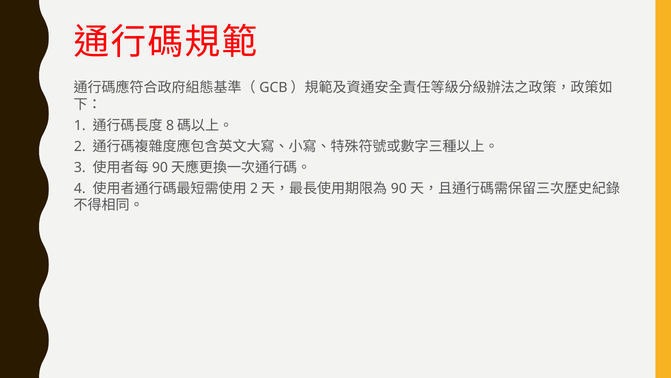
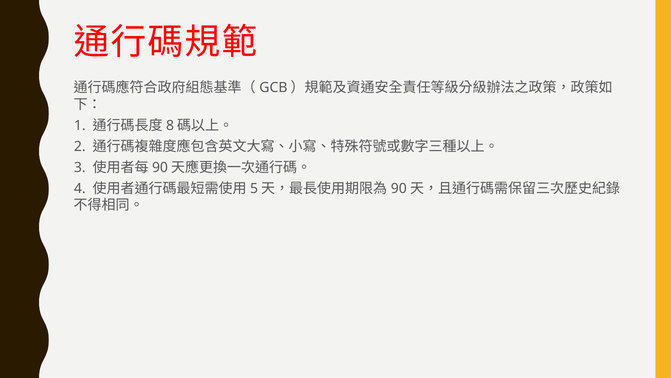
2: 2 -> 5 (254, 188)
